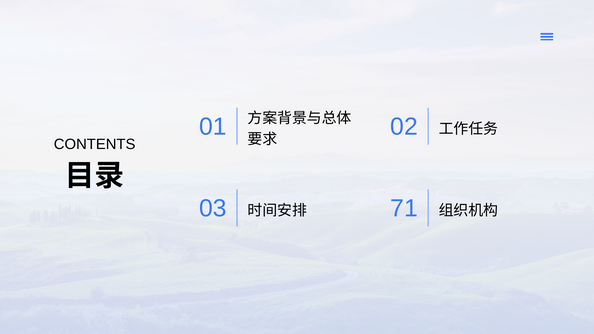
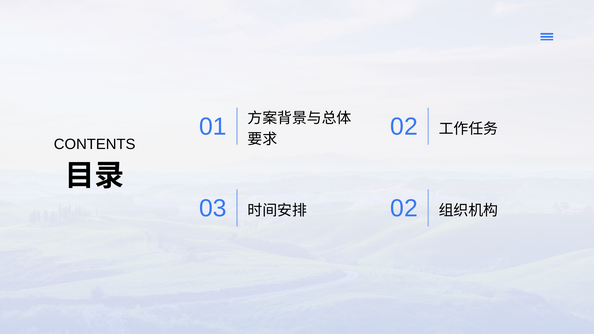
71: 71 -> 02 (404, 208)
